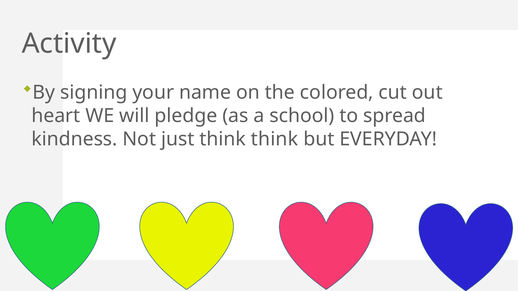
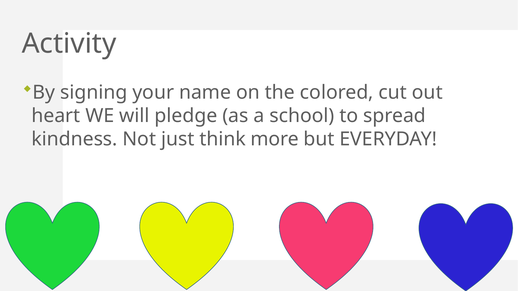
think think: think -> more (275, 139)
